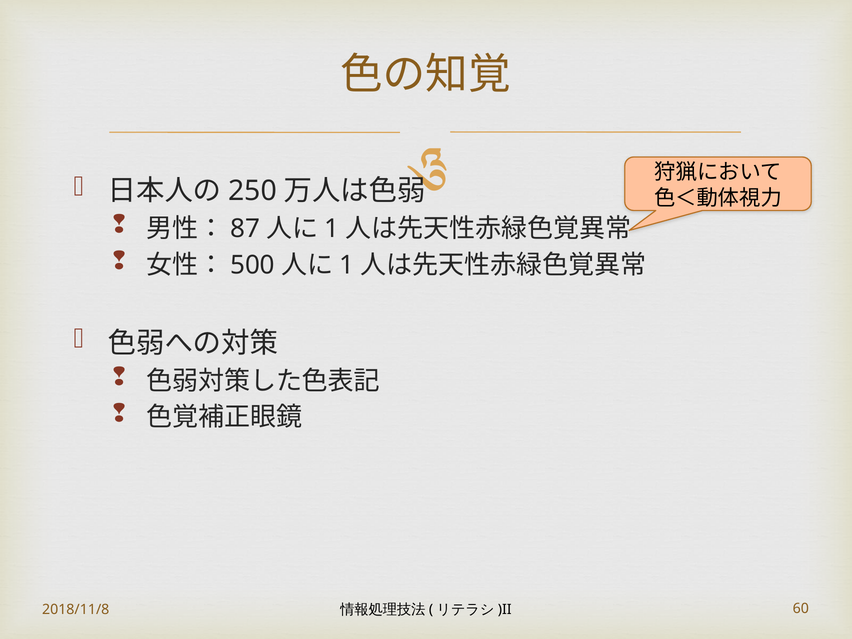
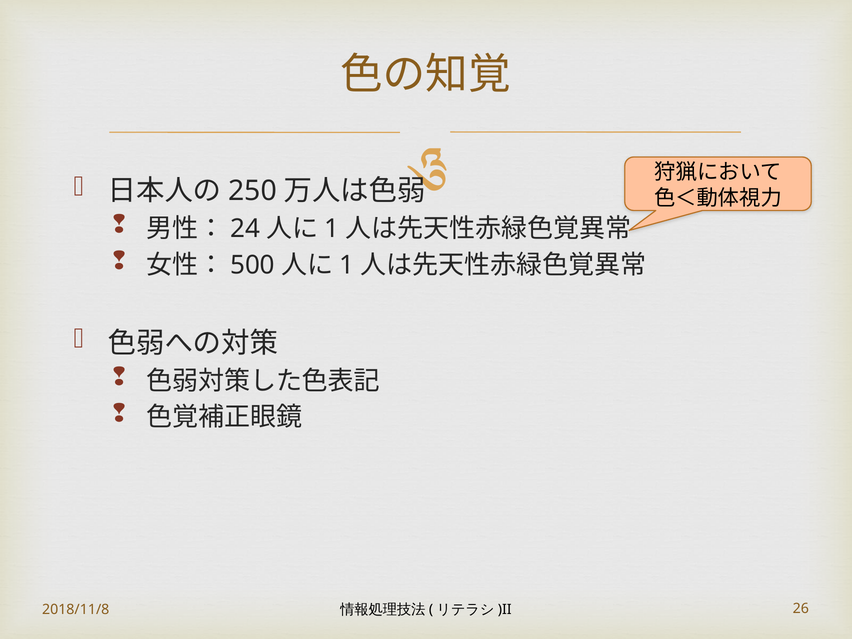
87: 87 -> 24 (245, 229)
60: 60 -> 26 (801, 609)
